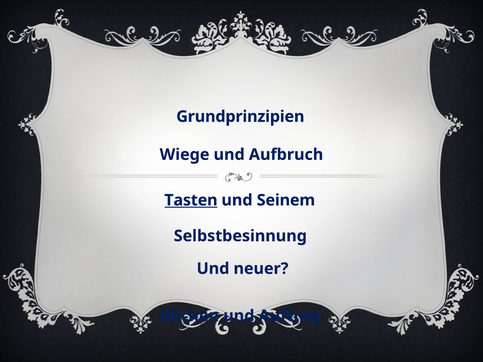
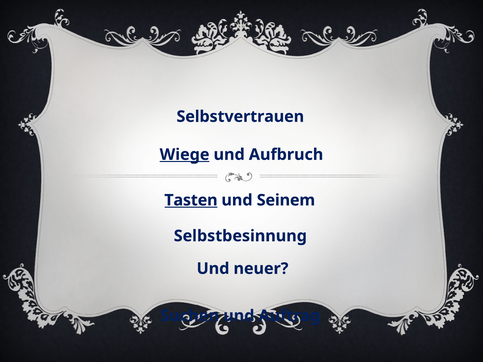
Grundprinzipien: Grundprinzipien -> Selbstvertrauen (240, 117)
Wiege underline: none -> present (185, 155)
Blicken: Blicken -> Suchen (190, 316)
